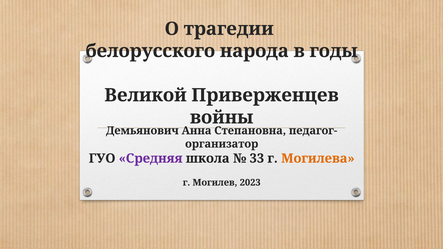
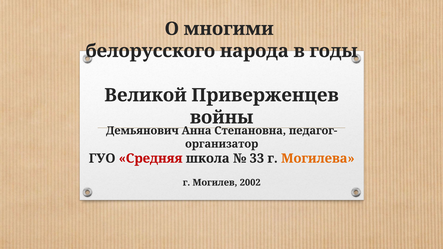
трагедии: трагедии -> многими (229, 29)
Средняя colour: purple -> red (151, 159)
2023: 2023 -> 2002 (250, 183)
